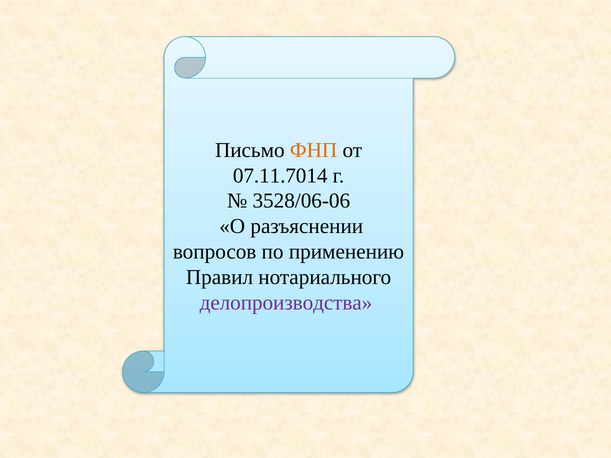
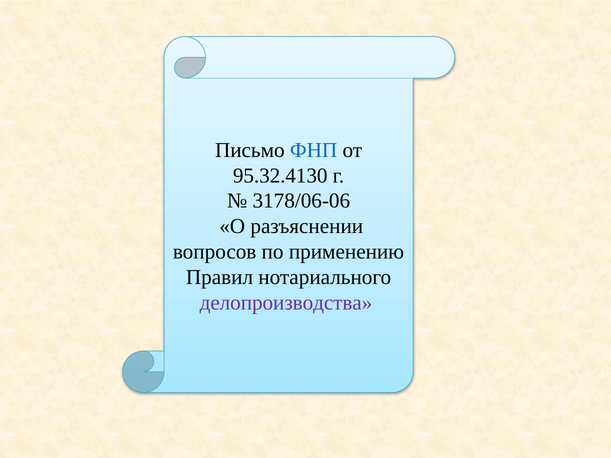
ФНП colour: orange -> blue (314, 150)
07.11.7014: 07.11.7014 -> 95.32.4130 (280, 176)
3528/06-06: 3528/06-06 -> 3178/06-06 (301, 201)
